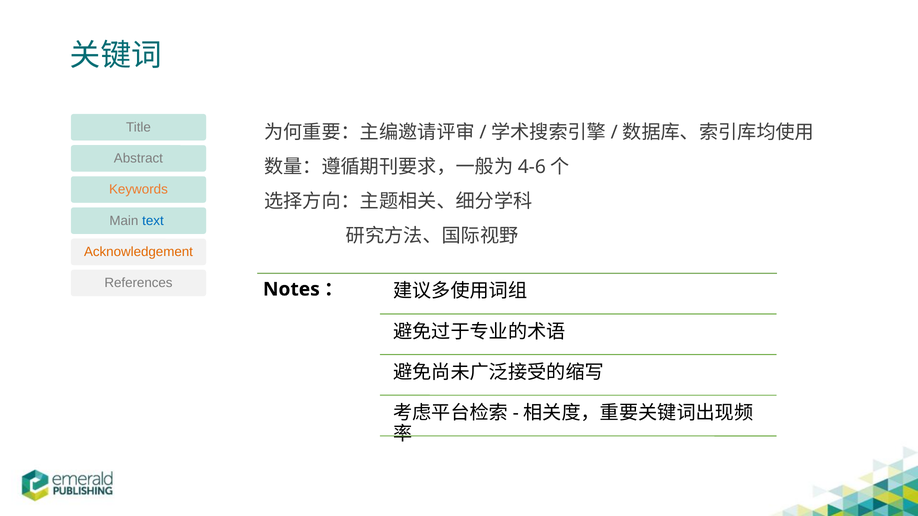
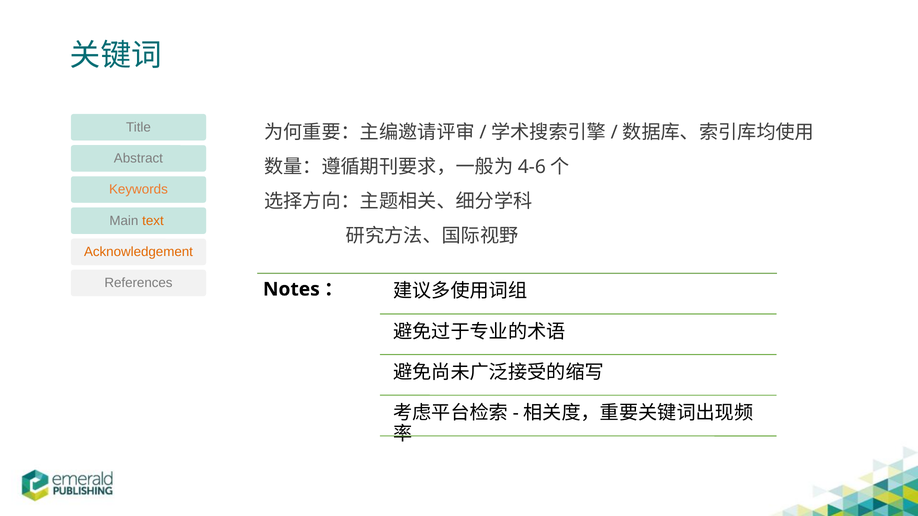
text colour: blue -> orange (153, 221)
